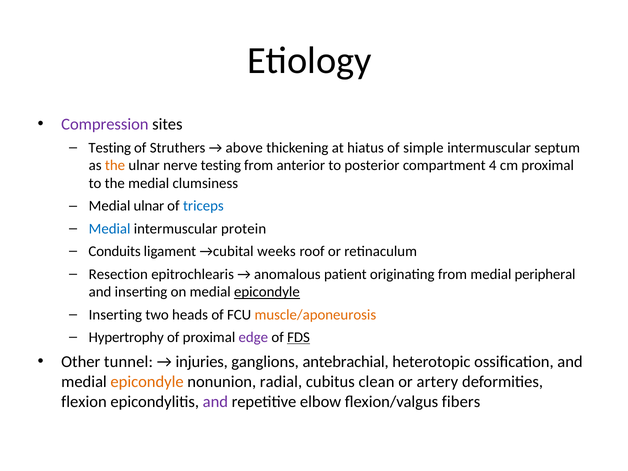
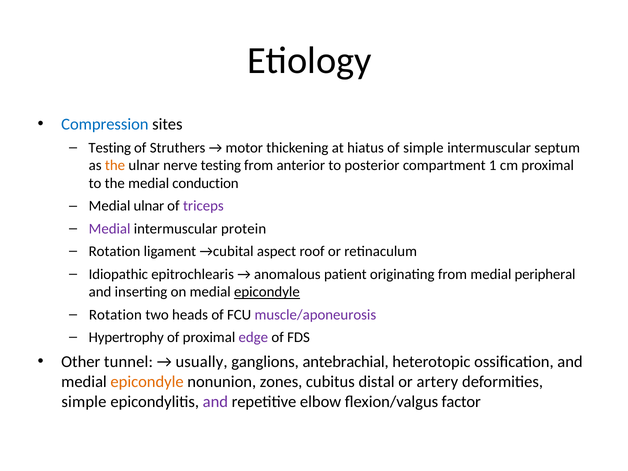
Compression colour: purple -> blue (105, 124)
above: above -> motor (244, 148)
4: 4 -> 1 (493, 166)
clumsiness: clumsiness -> conduction (205, 183)
triceps colour: blue -> purple (203, 206)
Medial colour: blue -> purple (110, 229)
Conduits: Conduits -> Rotation (115, 251)
weeks: weeks -> aspect (277, 251)
Resection: Resection -> Idiopathic (118, 274)
Inserting: Inserting -> Rotation (115, 315)
muscle/aponeurosis colour: orange -> purple (315, 315)
FDS underline: present -> none (299, 337)
injuries: injuries -> usually (202, 362)
radial: radial -> zones (281, 382)
clean: clean -> distal (377, 382)
flexion: flexion -> simple (84, 402)
fibers: fibers -> factor (461, 402)
